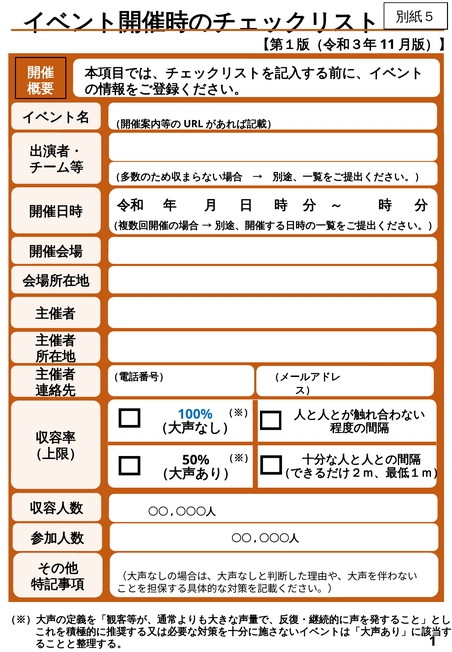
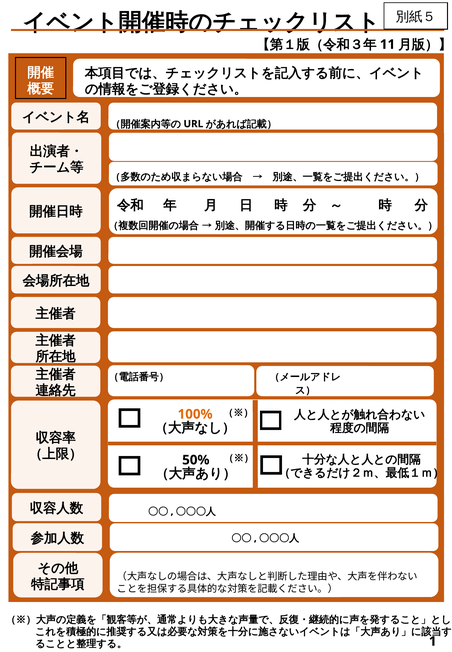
100% colour: blue -> orange (195, 415)
